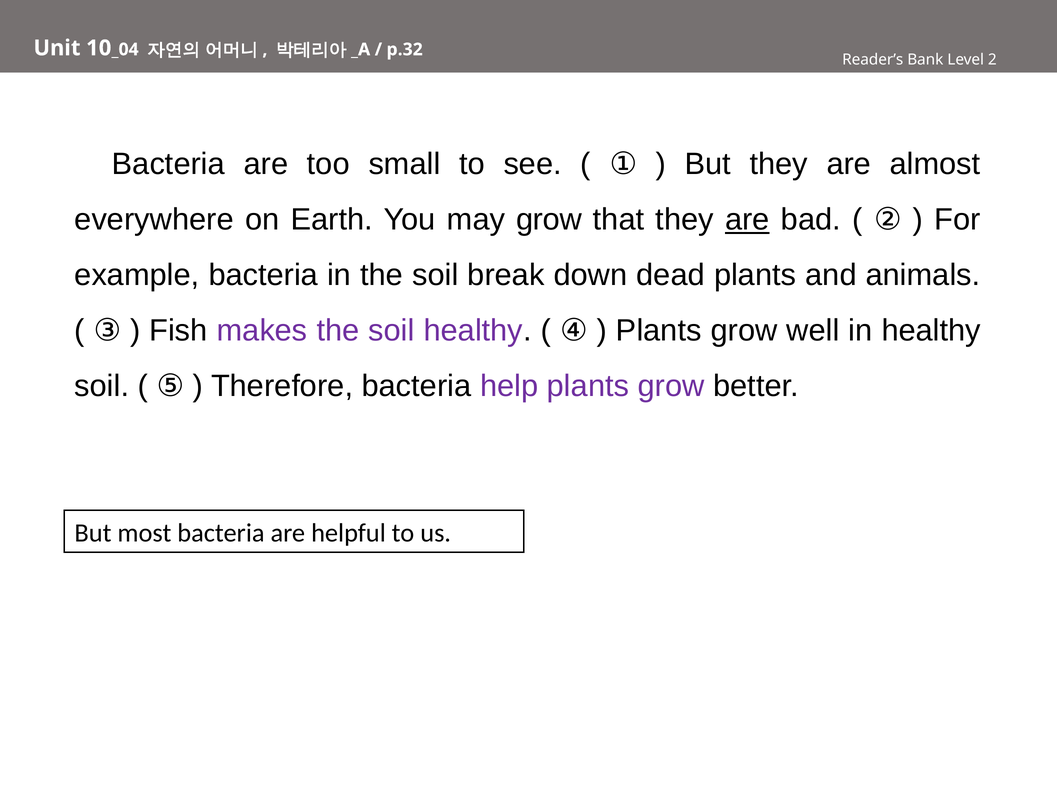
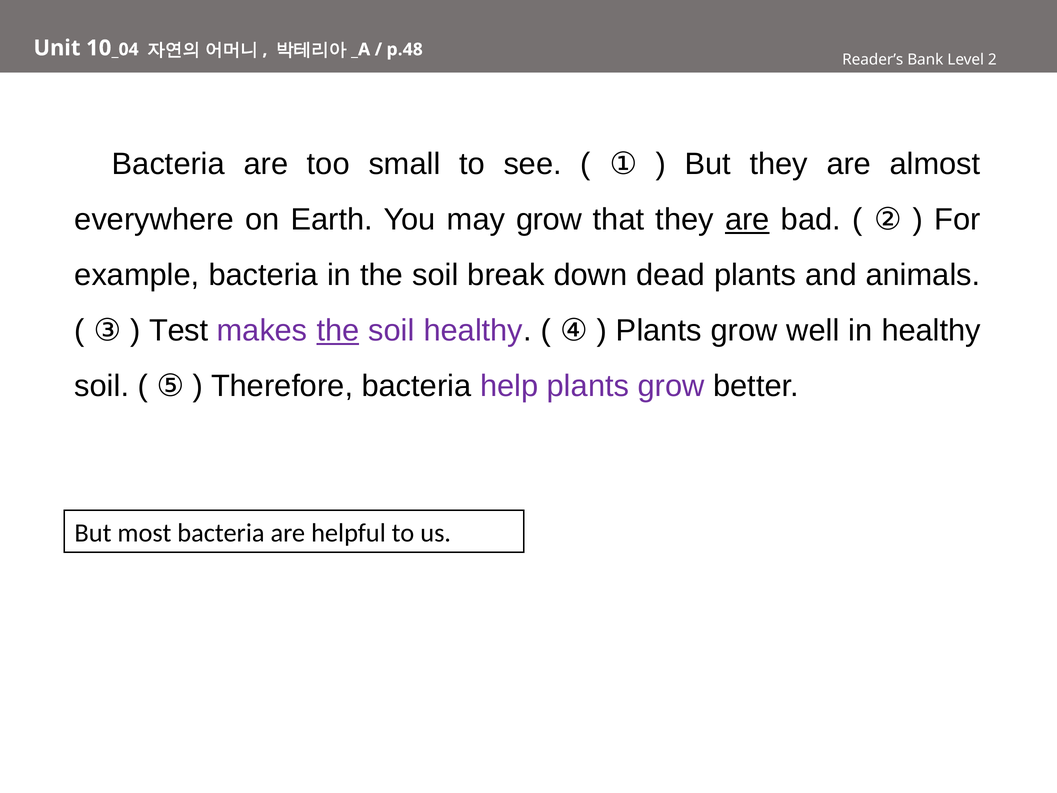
p.32: p.32 -> p.48 (405, 49)
Fish: Fish -> Test (179, 331)
the underline: none -> present (338, 331)
